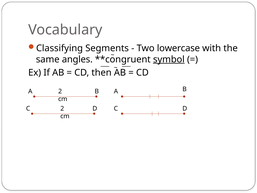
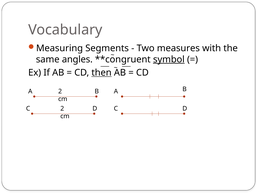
Classifying: Classifying -> Measuring (60, 48)
lowercase: lowercase -> measures (178, 48)
then underline: none -> present (102, 73)
